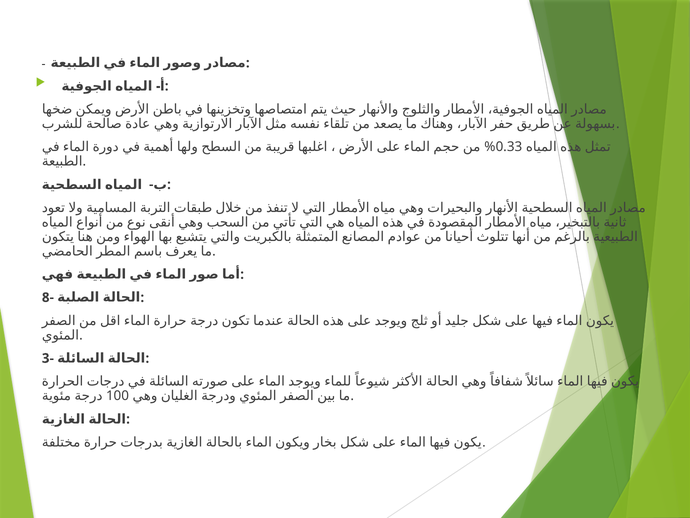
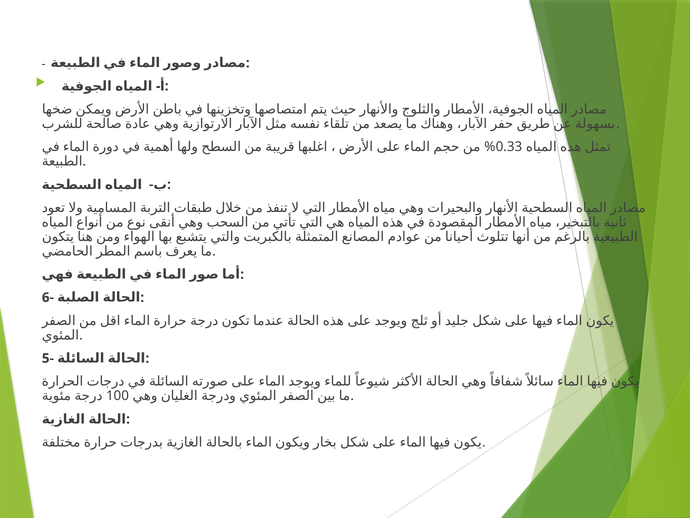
8-: 8- -> 6- (48, 297)
3-: 3- -> 5- (48, 358)
